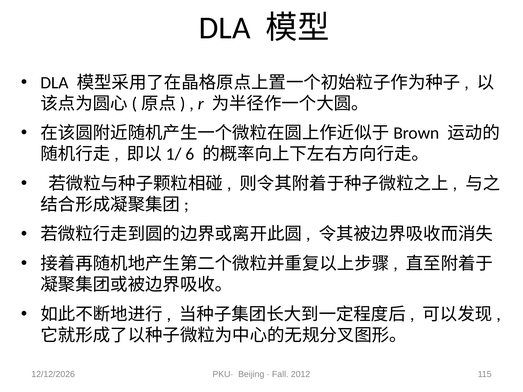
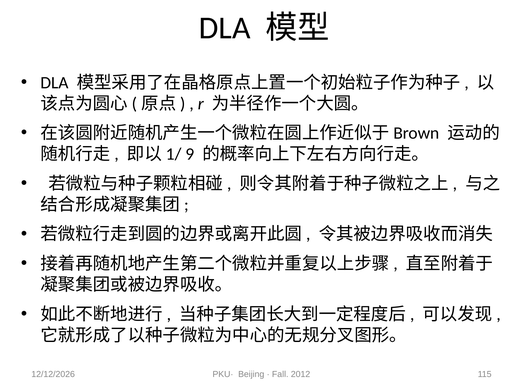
6: 6 -> 9 (190, 154)
